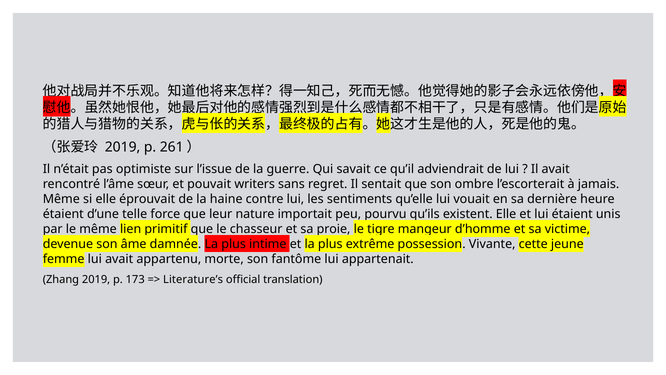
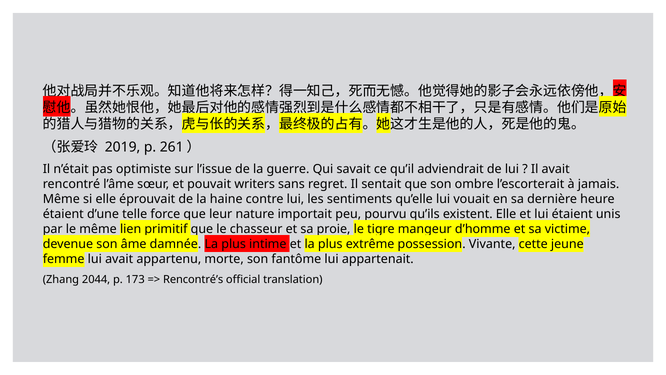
Zhang 2019: 2019 -> 2044 (96, 279)
Literature’s: Literature’s -> Rencontré’s (193, 279)
